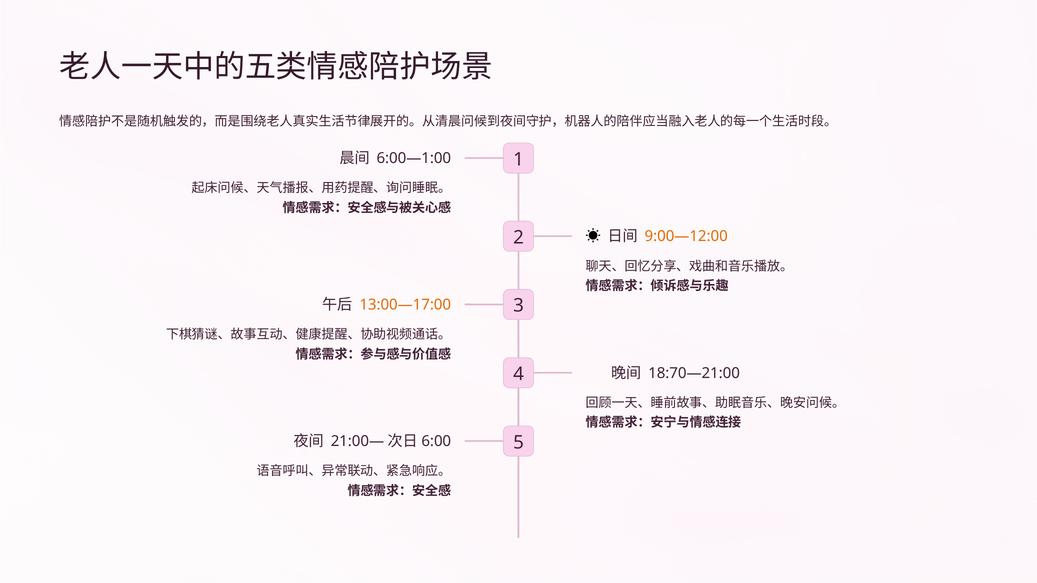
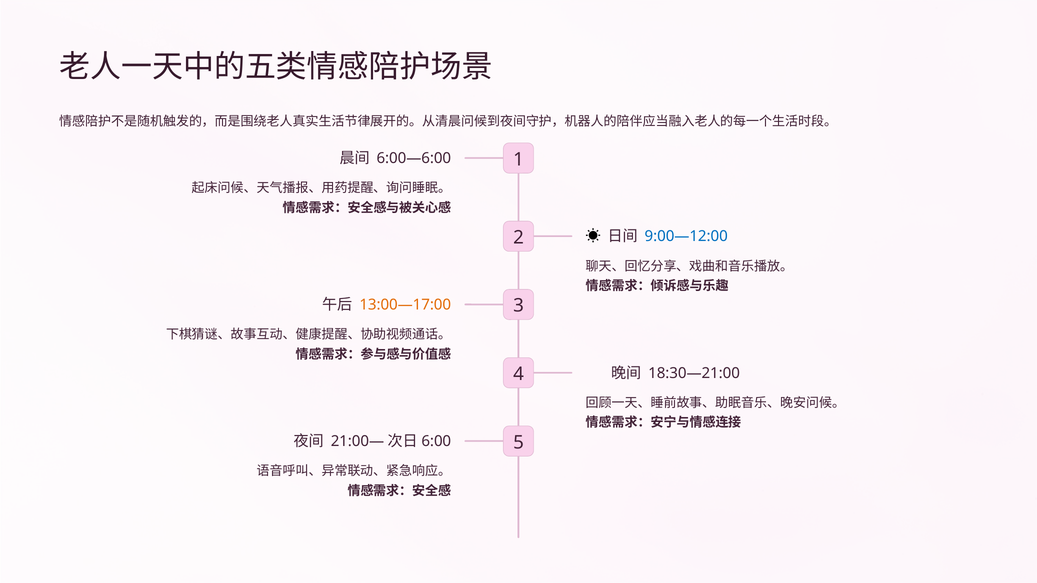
6:00—1:00: 6:00—1:00 -> 6:00—6:00 (414, 158)
9:00—12:00 colour: orange -> blue (686, 237)
18:70—21:00: 18:70—21:00 -> 18:30—21:00 (694, 373)
